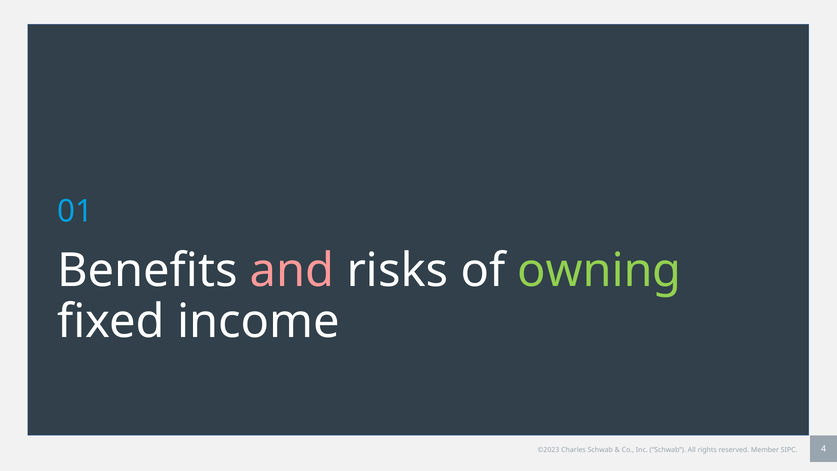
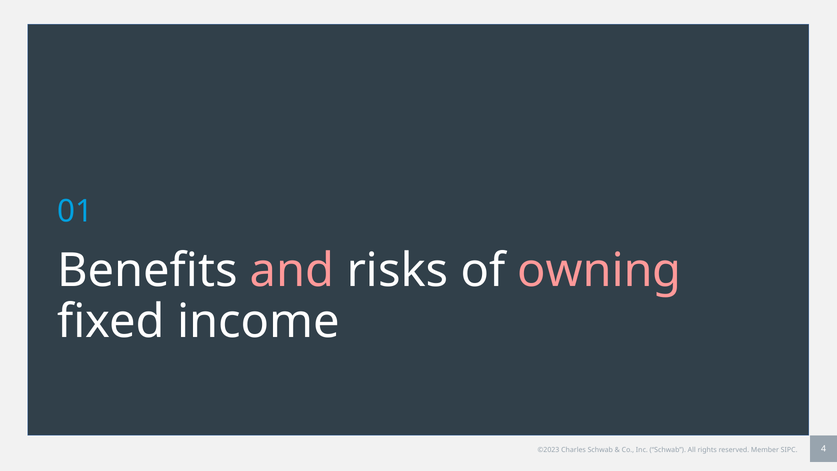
owning colour: light green -> pink (599, 271)
